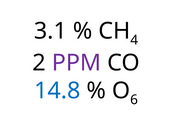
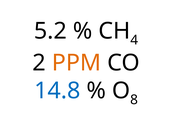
3.1: 3.1 -> 5.2 (50, 31)
PPM colour: purple -> orange (76, 63)
6: 6 -> 8 (134, 100)
